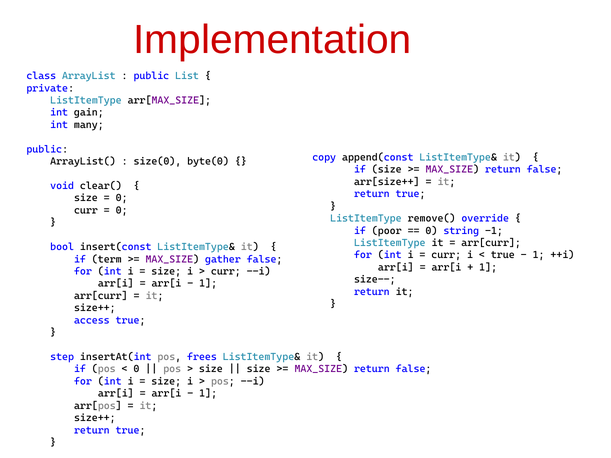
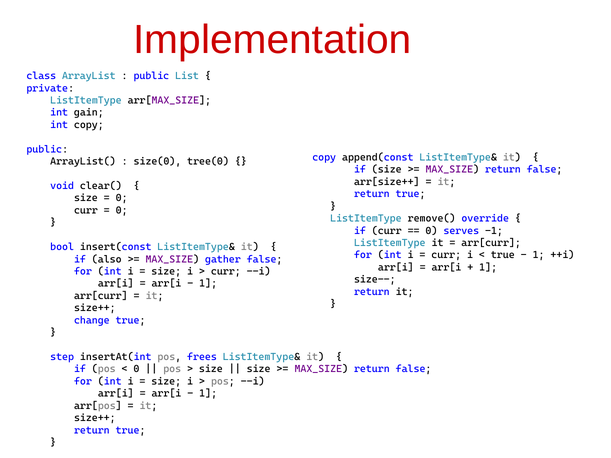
int many: many -> copy (89, 125)
byte(0: byte(0 -> tree(0 (208, 162)
if poor: poor -> curr (387, 231)
string: string -> serves (461, 231)
term: term -> also (107, 259)
access: access -> change (92, 320)
